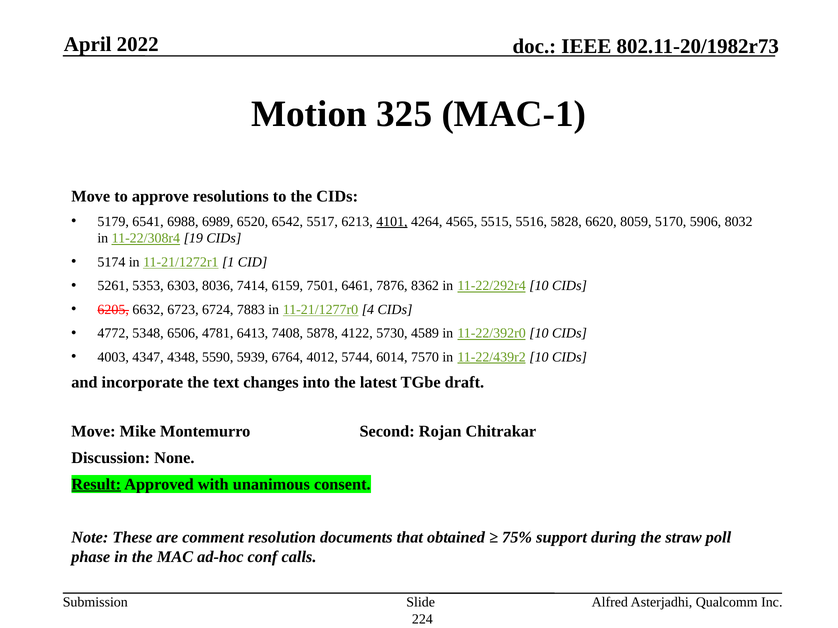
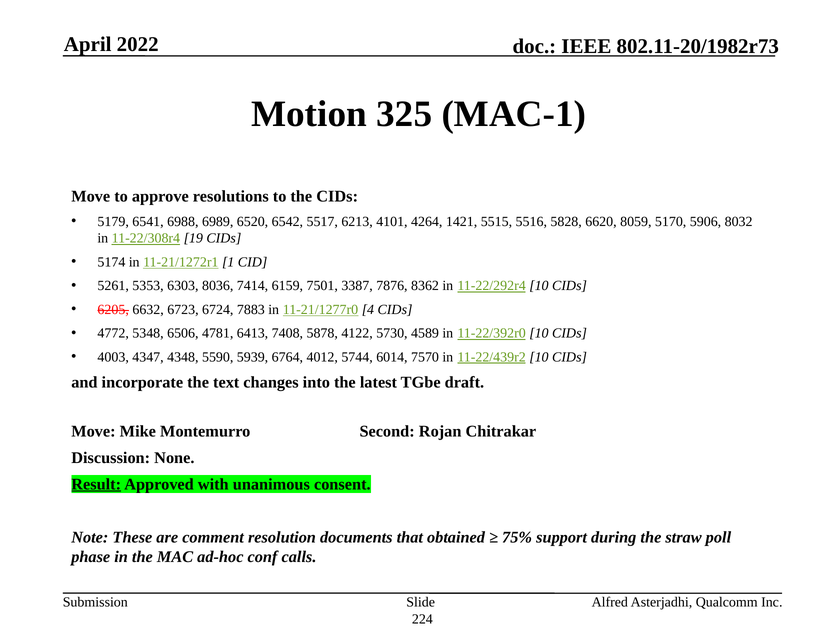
4101 underline: present -> none (392, 222)
4565: 4565 -> 1421 (462, 222)
6461: 6461 -> 3387 (357, 286)
